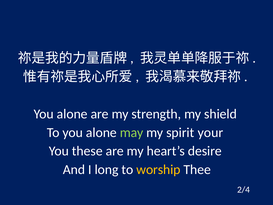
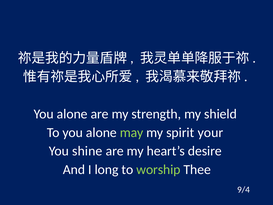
these: these -> shine (87, 151)
worship colour: yellow -> light green (158, 169)
2/4: 2/4 -> 9/4 (243, 189)
